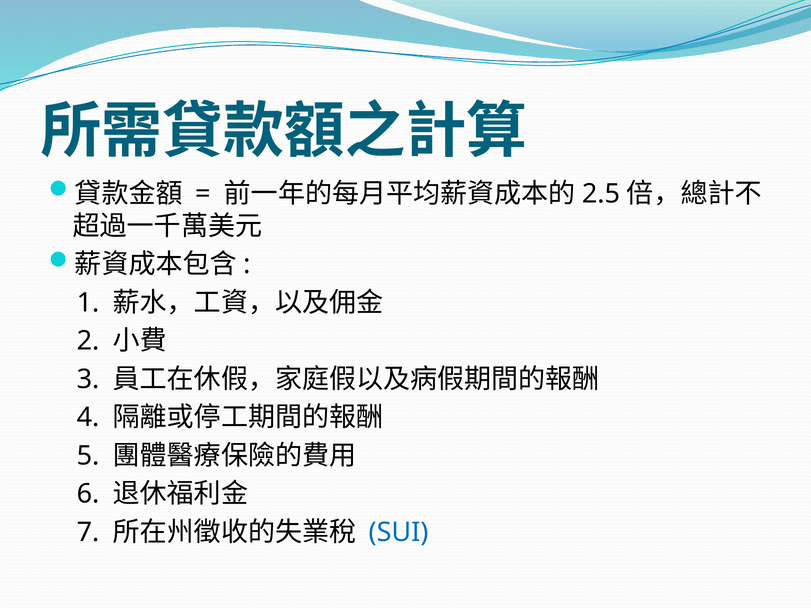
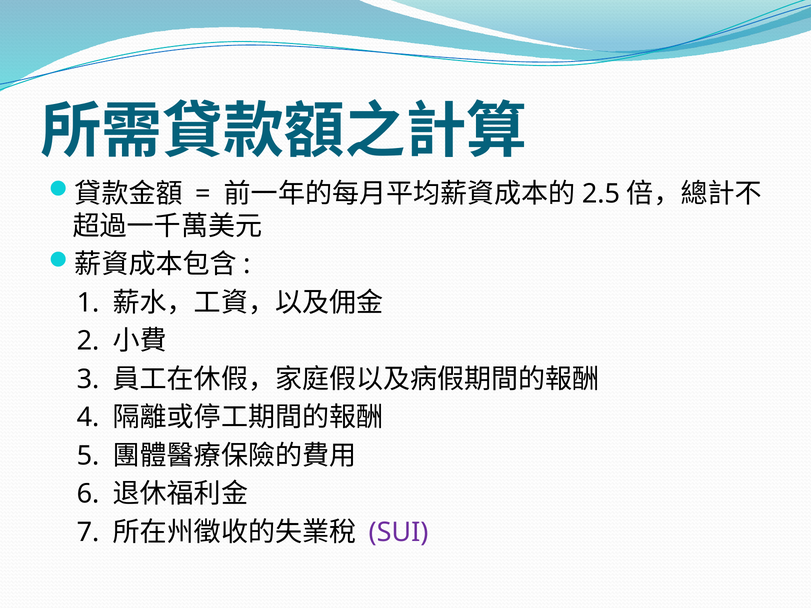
SUI colour: blue -> purple (399, 532)
